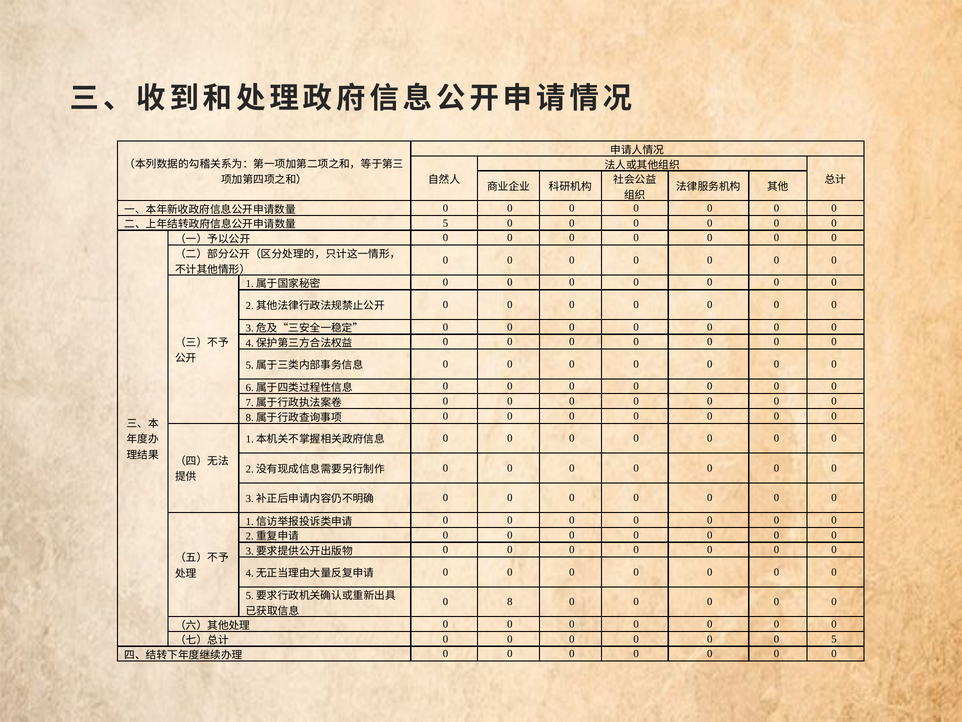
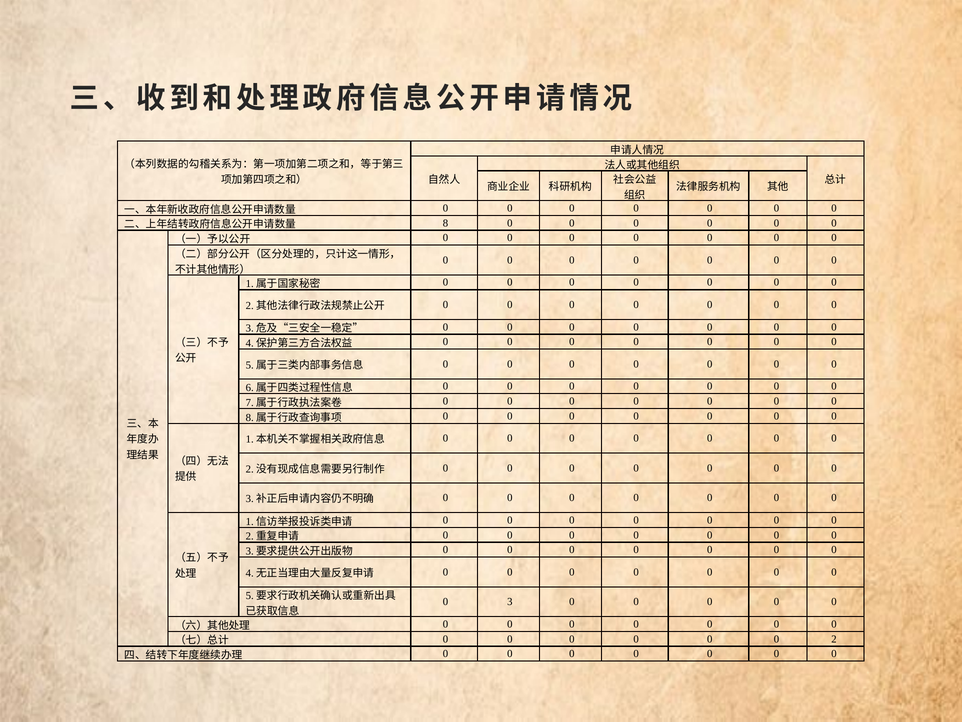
5: 5 -> 8 (446, 223)
8: 8 -> 3 (510, 601)
0 5: 5 -> 2 (834, 639)
